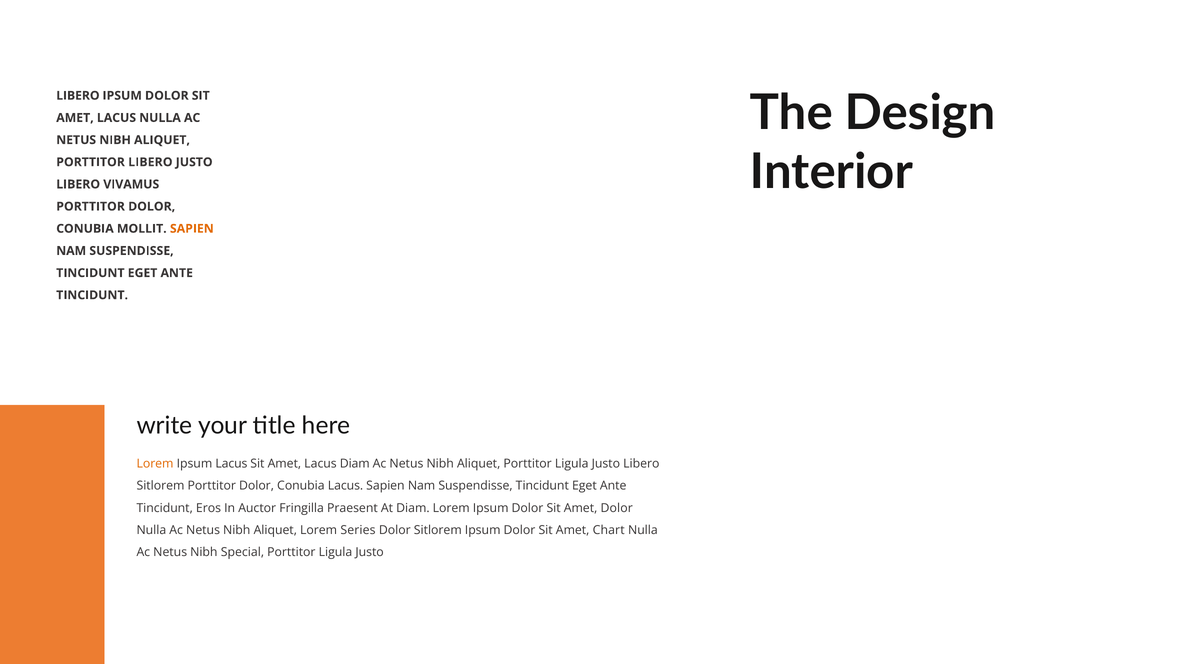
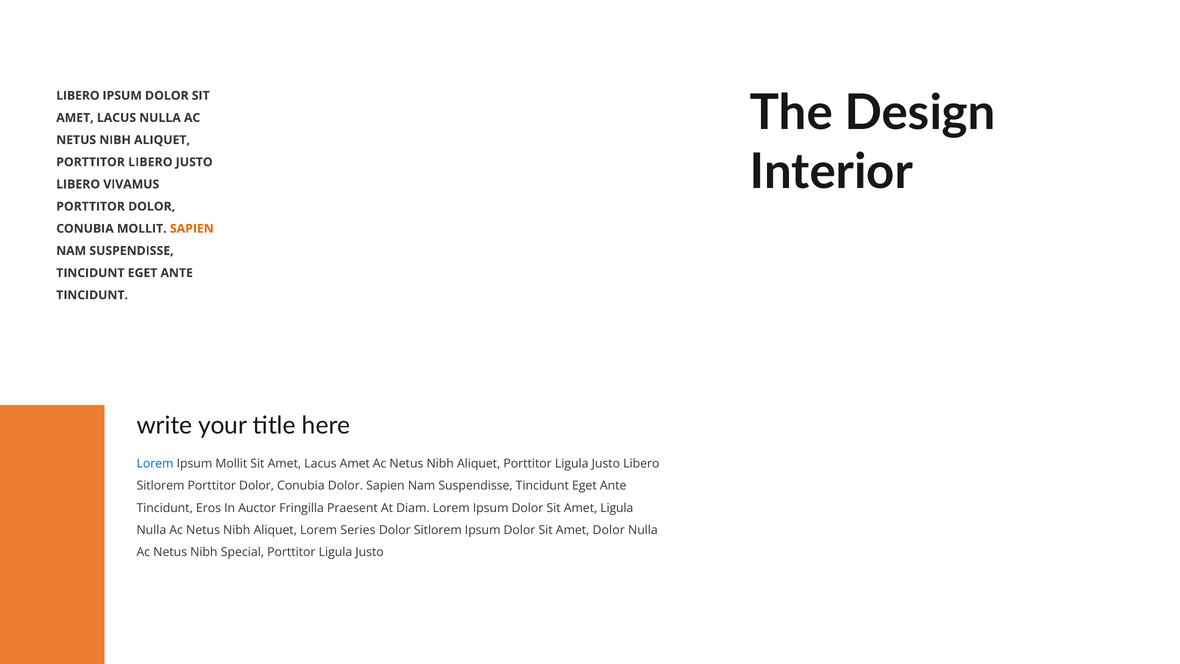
Lorem colour: orange -> blue (155, 464)
Ipsum Lacus: Lacus -> Mollit (231, 464)
Lacus Diam: Diam -> Amet (355, 464)
Conubia Lacus: Lacus -> Dolor (345, 486)
Amet Dolor: Dolor -> Ligula (617, 508)
Amet Chart: Chart -> Dolor (609, 530)
